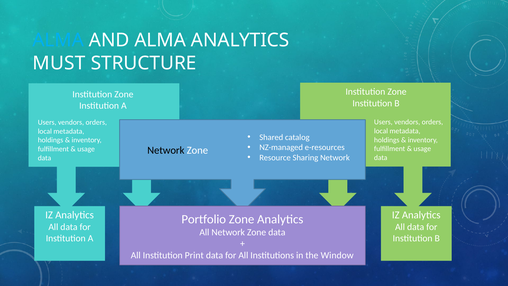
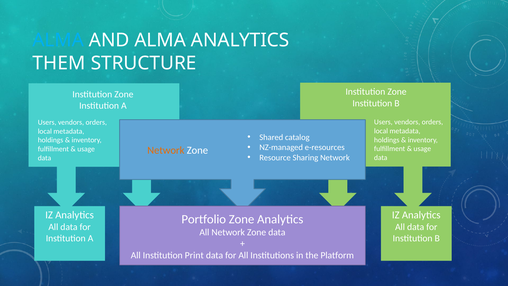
MUST: MUST -> THEM (59, 63)
Network colour: black -> orange (166, 150)
Window: Window -> Platform (337, 255)
